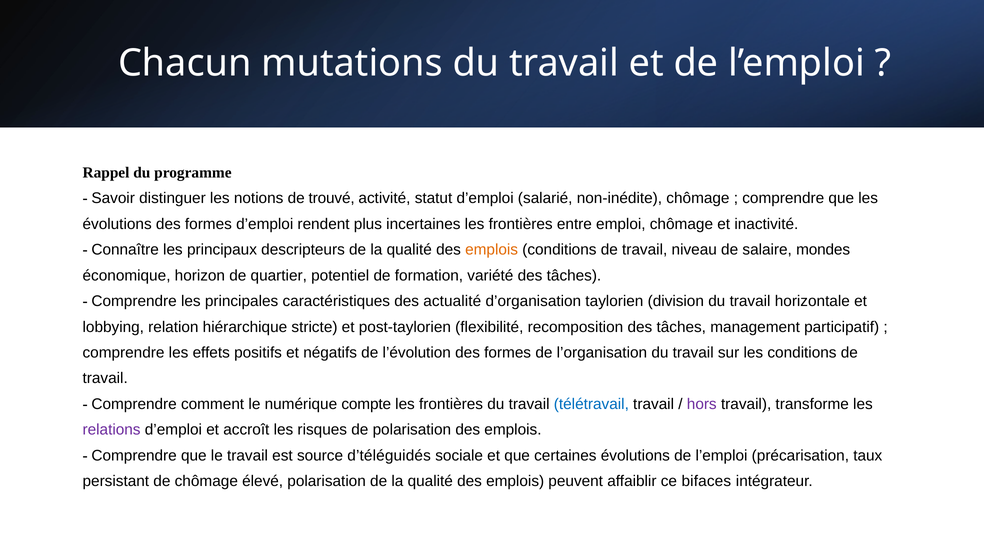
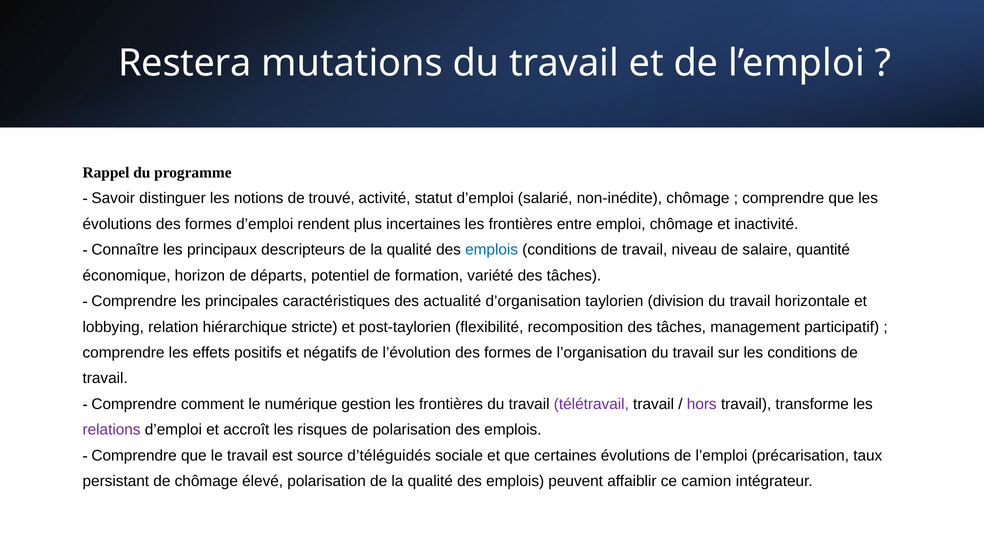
Chacun: Chacun -> Restera (185, 63)
emplois colour: orange -> blue (492, 250)
mondes: mondes -> quantité (823, 250)
quartier: quartier -> départs (279, 275)
compte: compte -> gestion (366, 404)
télétravail colour: blue -> purple (591, 404)
bifaces: bifaces -> camion (706, 481)
